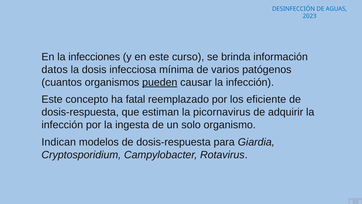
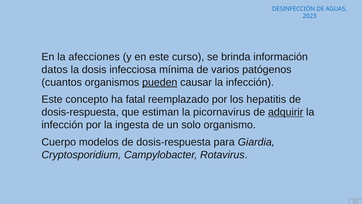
infecciones: infecciones -> afecciones (94, 57)
eficiente: eficiente -> hepatitis (266, 99)
adquirir underline: none -> present (286, 112)
Indican: Indican -> Cuerpo (59, 142)
